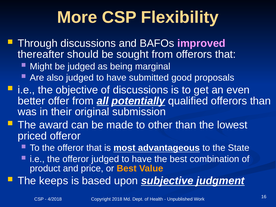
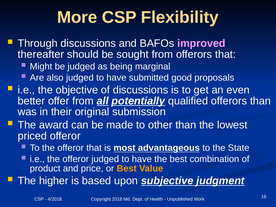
keeps: keeps -> higher (54, 181)
